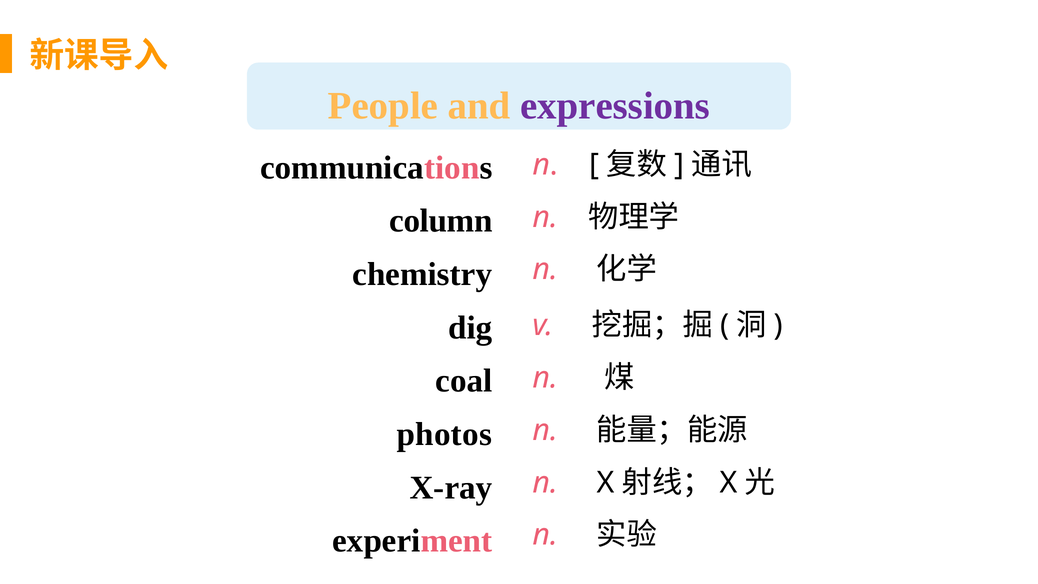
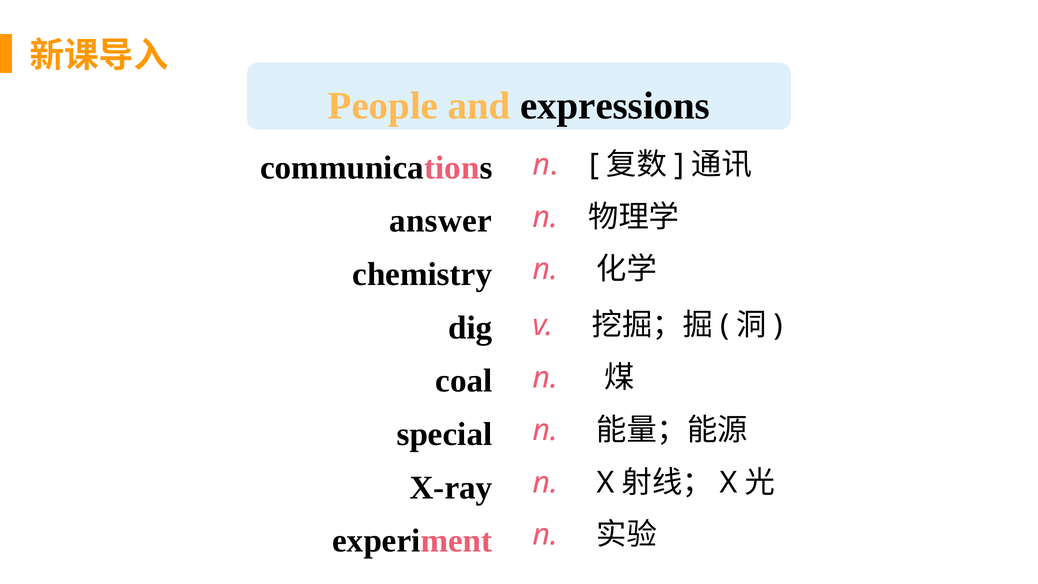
expressions colour: purple -> black (615, 106)
column: column -> answer (441, 221)
photos: photos -> special (444, 434)
